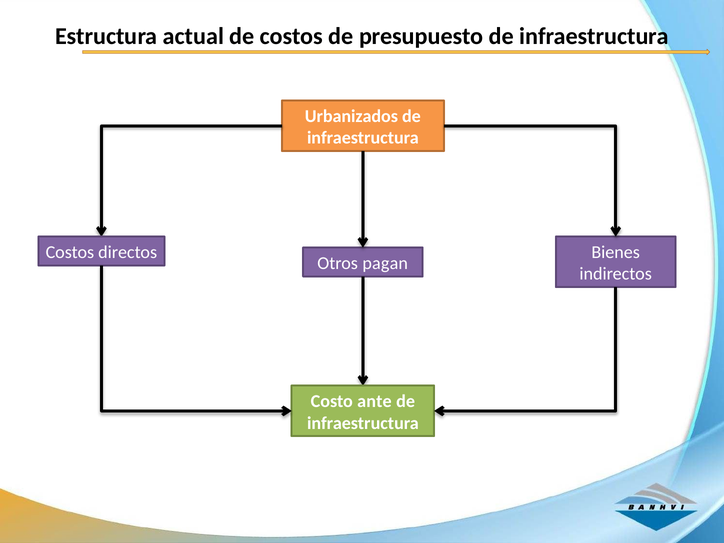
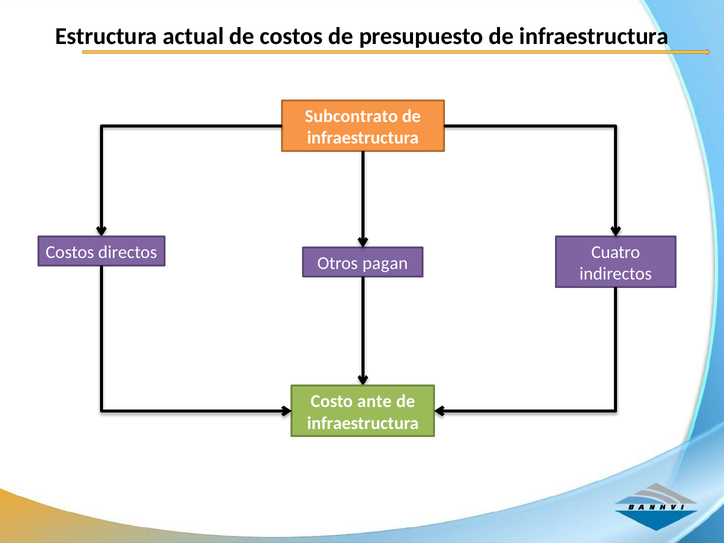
Urbanizados: Urbanizados -> Subcontrato (351, 116)
Bienes: Bienes -> Cuatro (616, 252)
